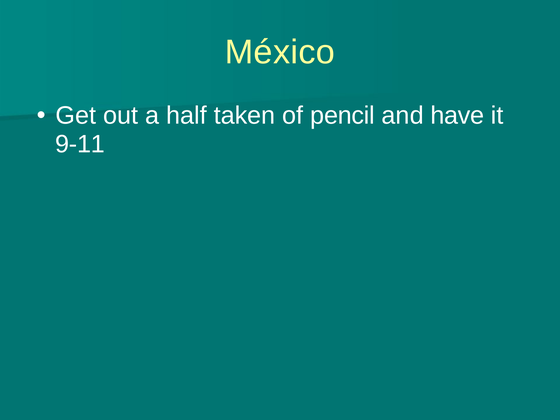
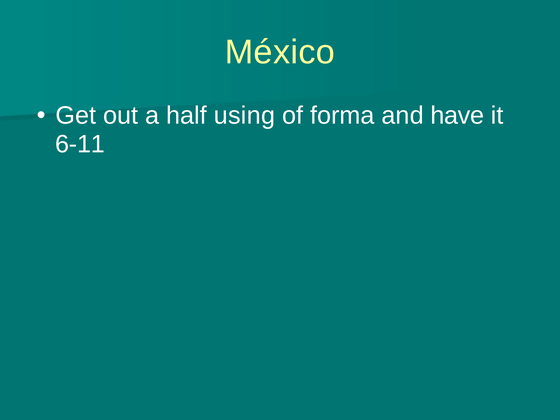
taken: taken -> using (244, 115)
pencil: pencil -> forma (342, 115)
9-11: 9-11 -> 6-11 (80, 144)
